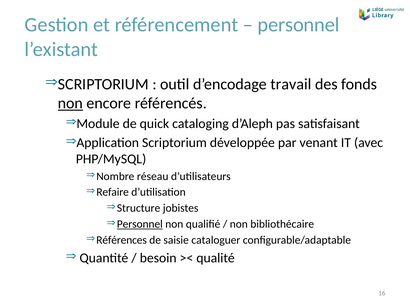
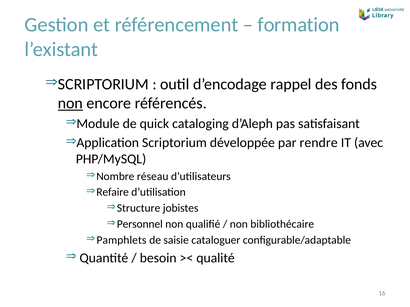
personnel: personnel -> formation (299, 25)
travail: travail -> rappel (291, 84)
venant: venant -> rendre (319, 143)
Personnel underline: present -> none (140, 224)
Références: Références -> Pamphlets (121, 240)
